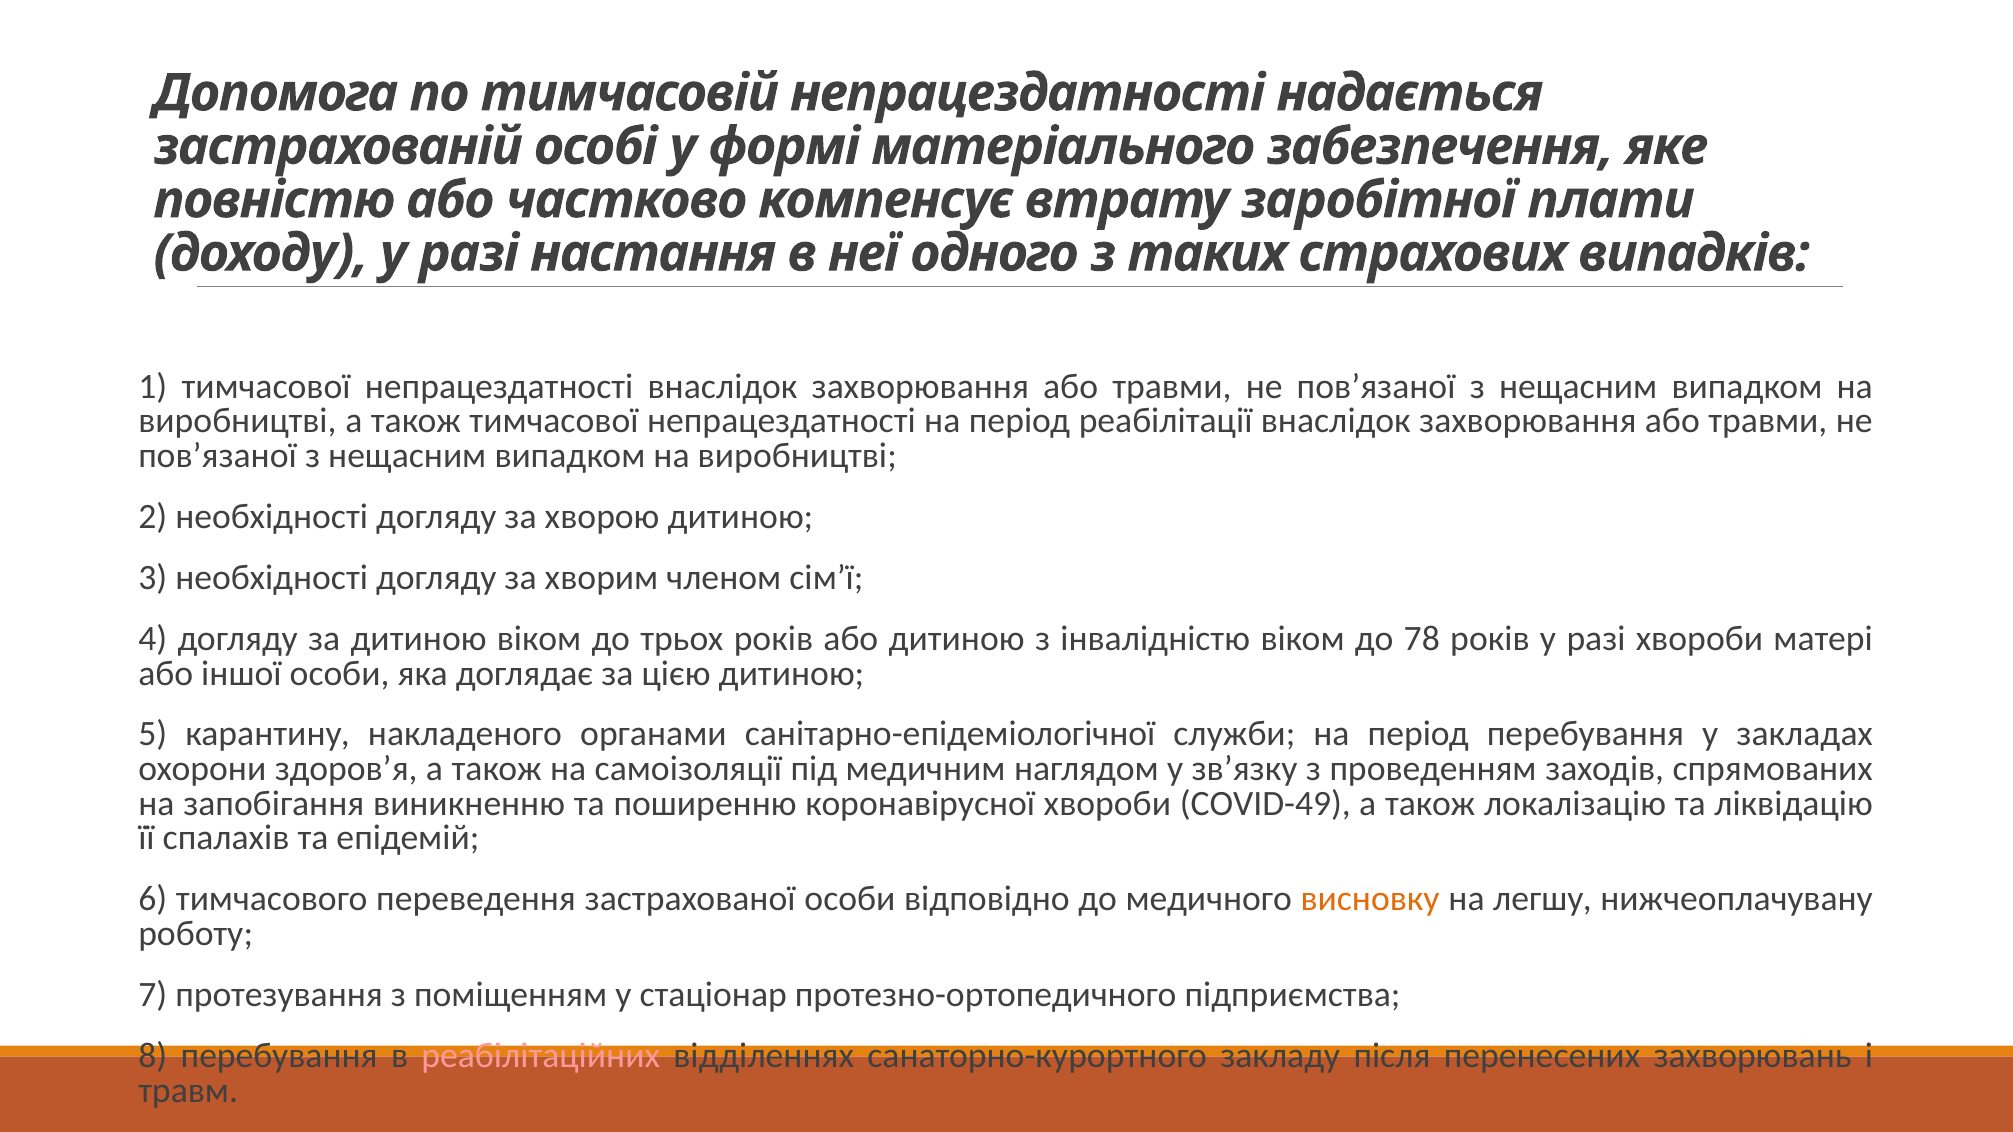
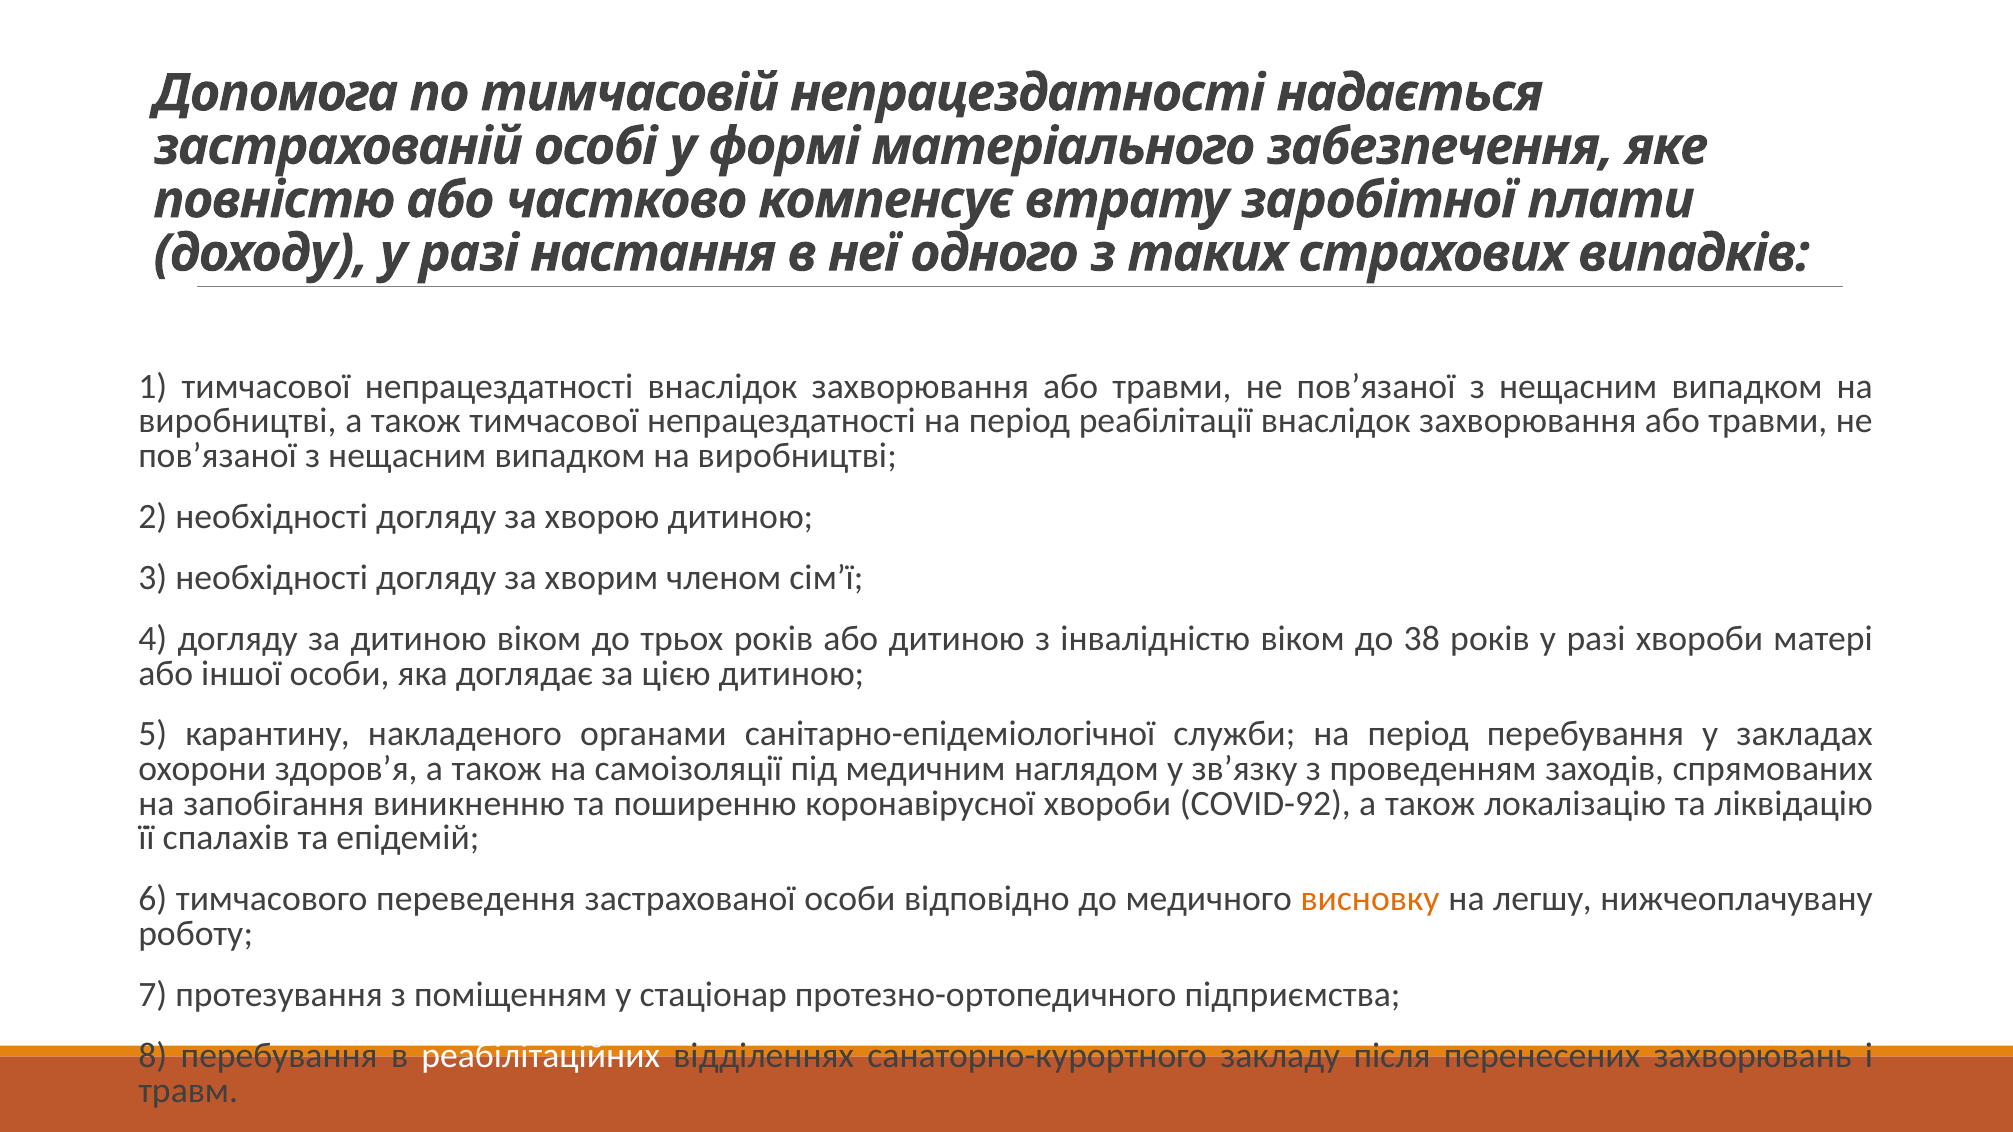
78: 78 -> 38 (1422, 639)
COVID-49: COVID-49 -> COVID-92 (1265, 804)
реабілітаційних colour: pink -> white (541, 1056)
